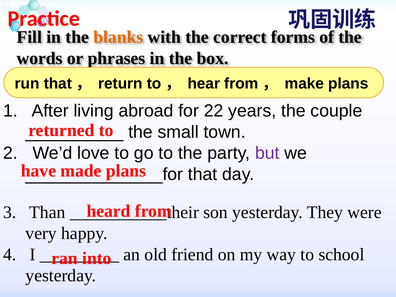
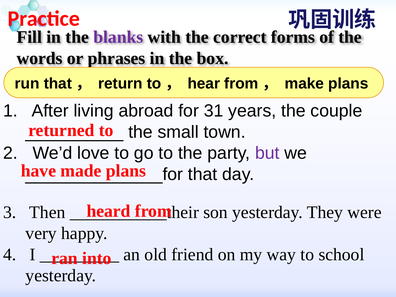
blanks colour: orange -> purple (118, 37)
22: 22 -> 31 (214, 111)
Than: Than -> Then (47, 212)
